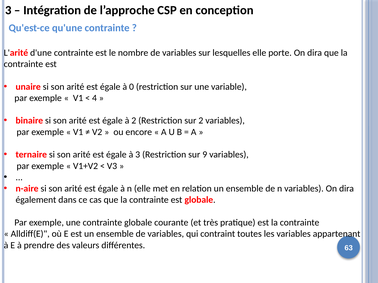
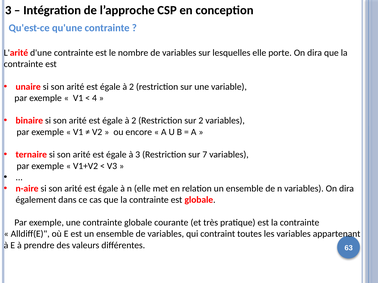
0: 0 -> 2 (132, 87)
9: 9 -> 7 (205, 155)
